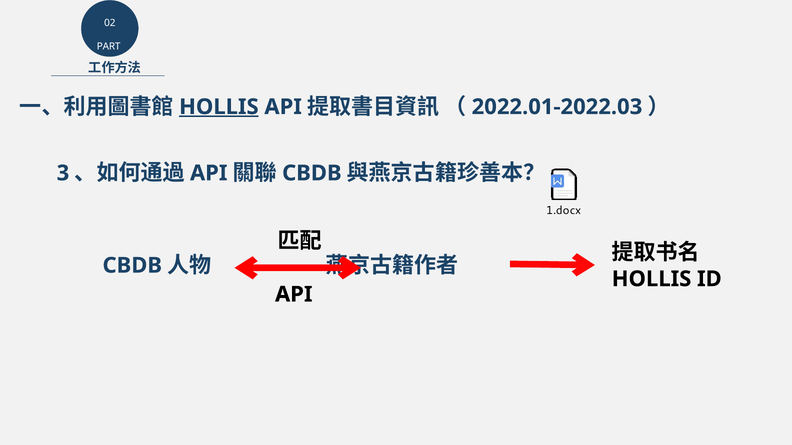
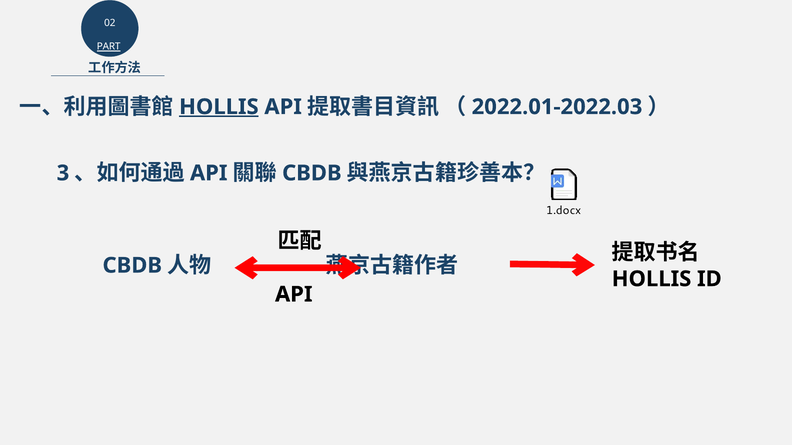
PART underline: none -> present (109, 47)
